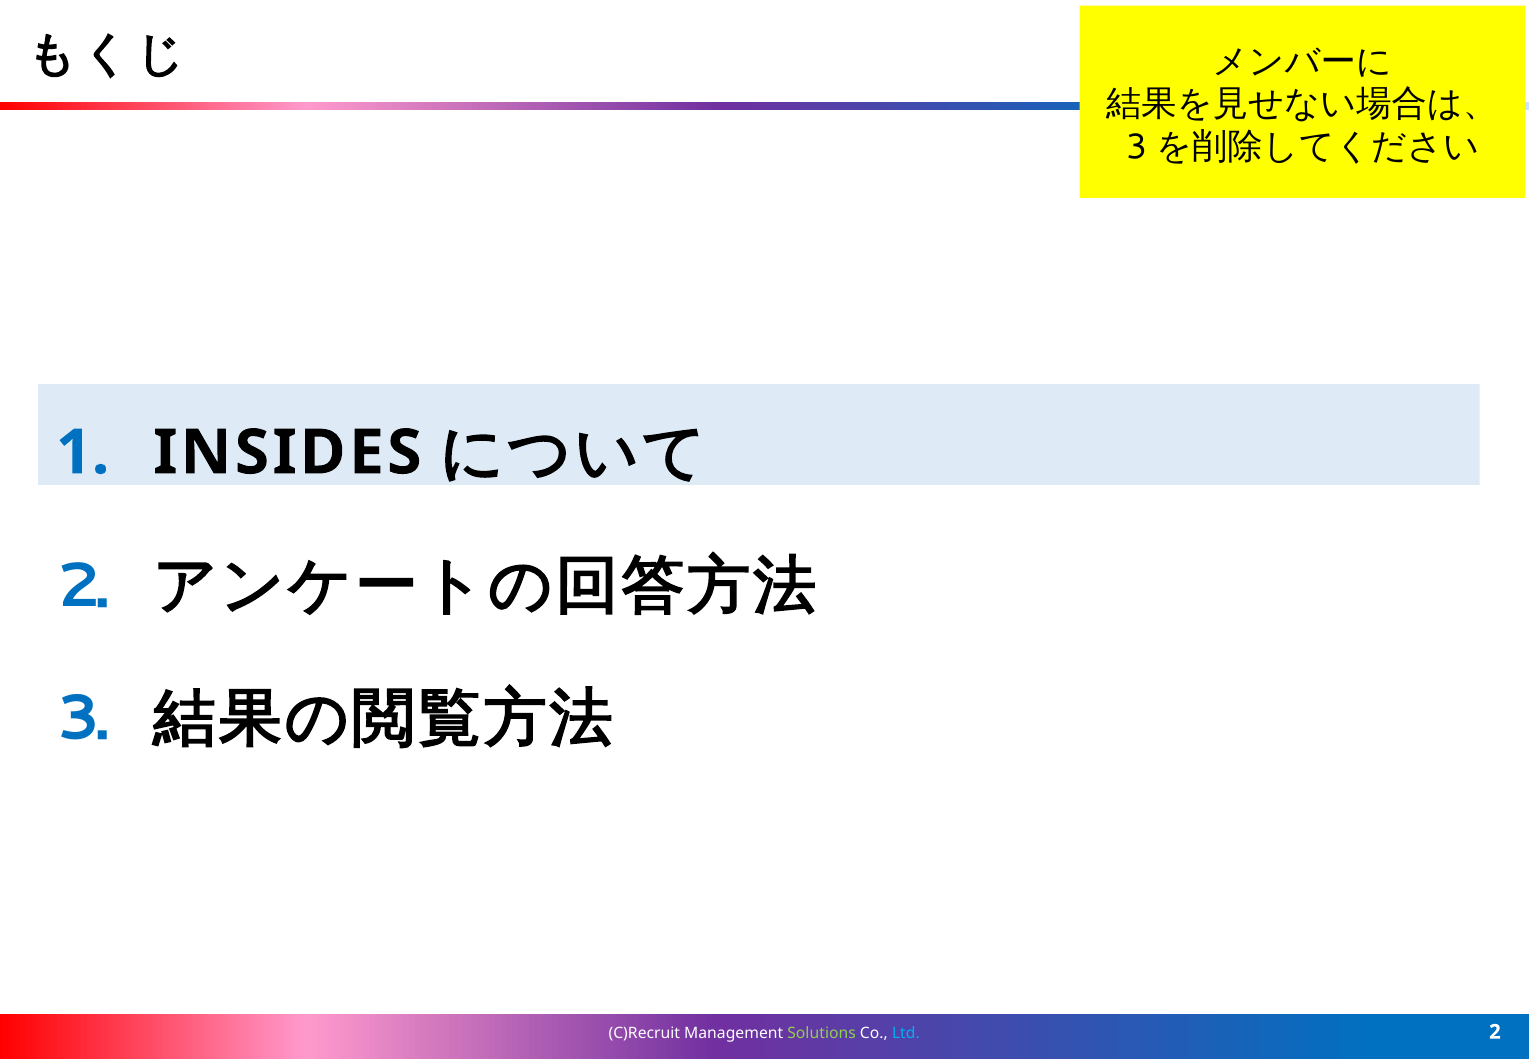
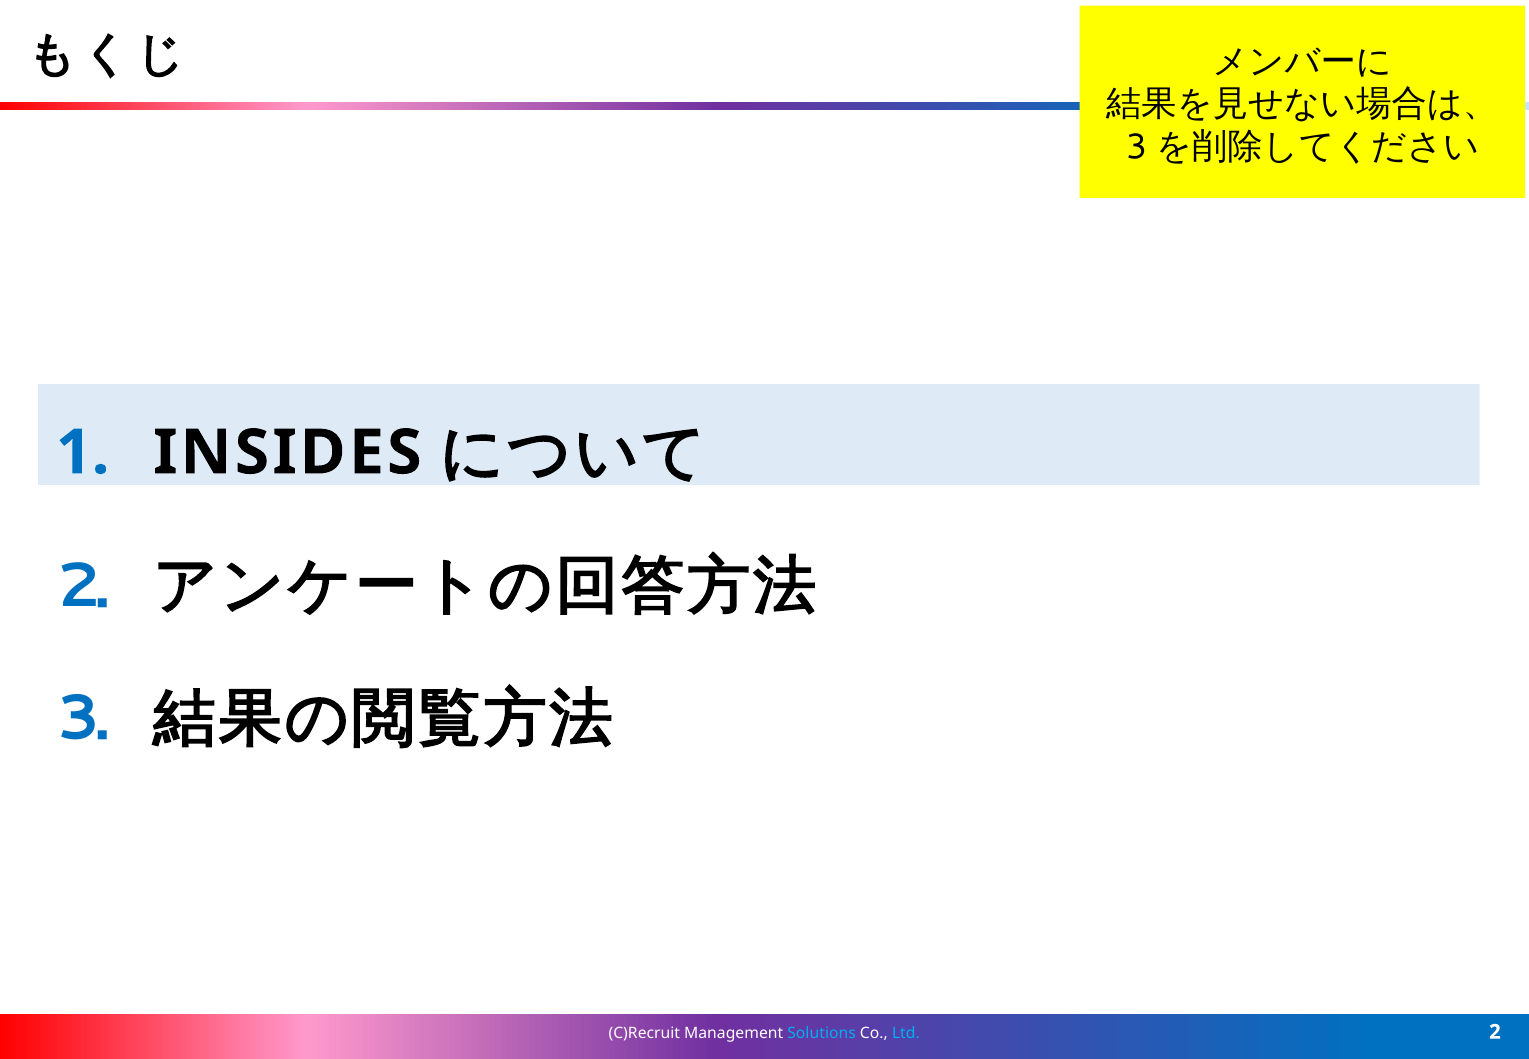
Solutions colour: light green -> light blue (822, 1033)
